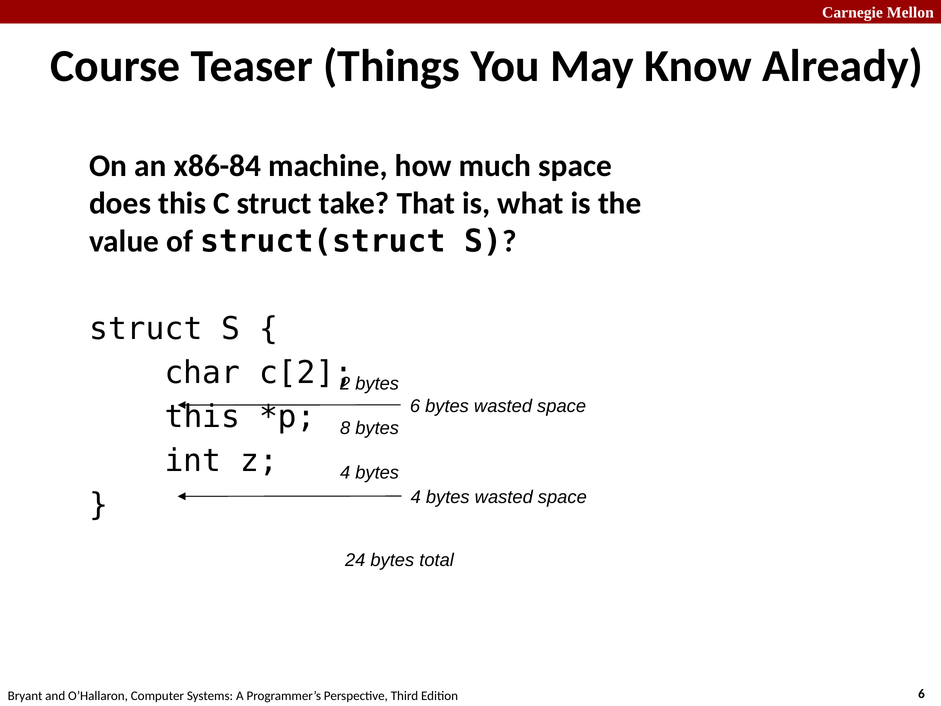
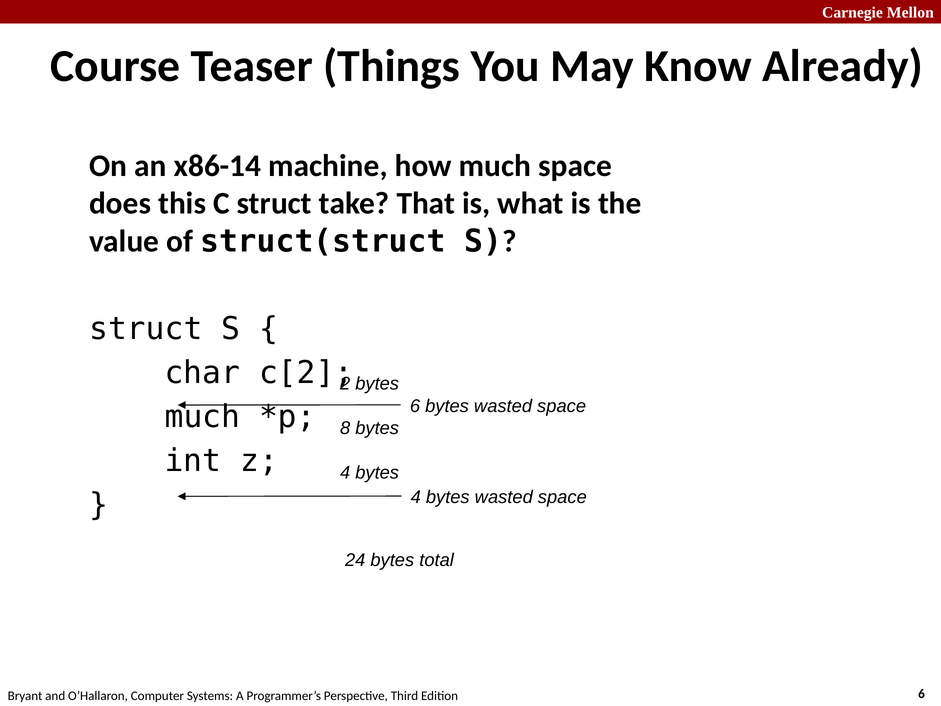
x86-84: x86-84 -> x86-14 (217, 166)
this: this -> much (202, 417)
